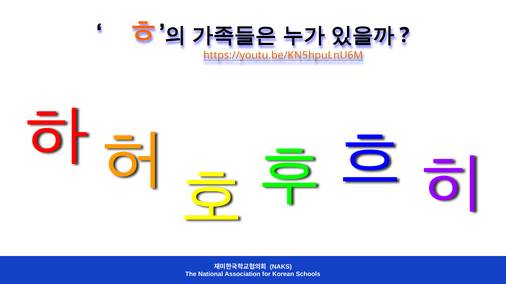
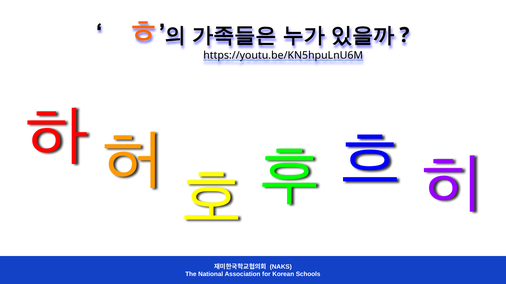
https://youtu.be/KN5hpuLnU6M colour: orange -> black (283, 56)
